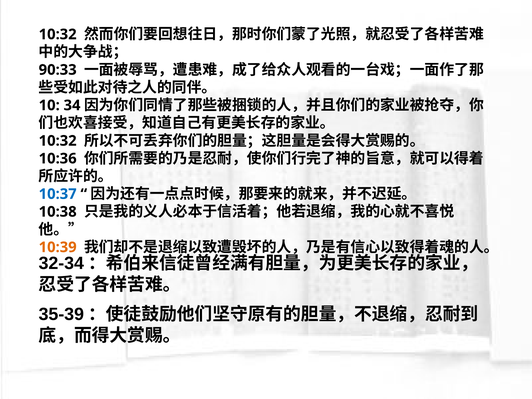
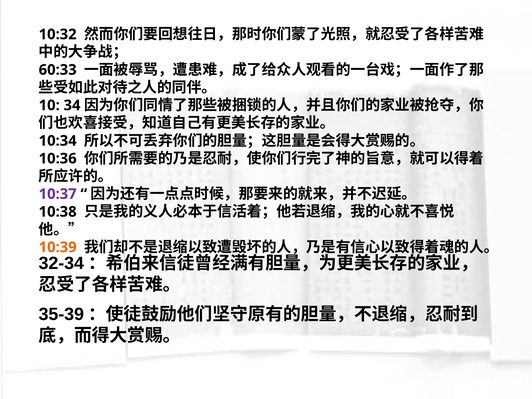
90:33: 90:33 -> 60:33 (58, 70)
10:32: 10:32 -> 10:34 (58, 141)
10:37 colour: blue -> purple (58, 194)
